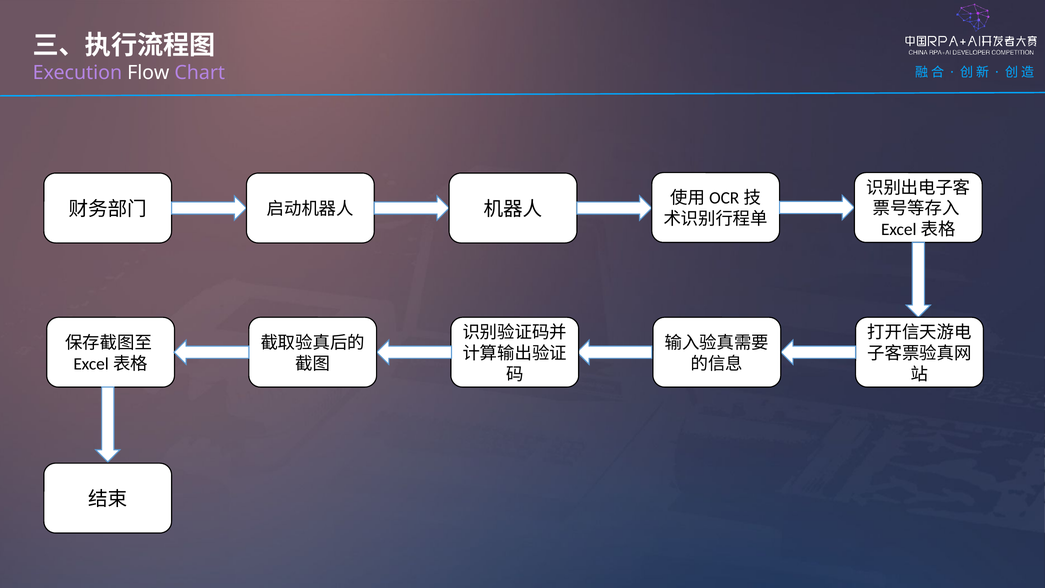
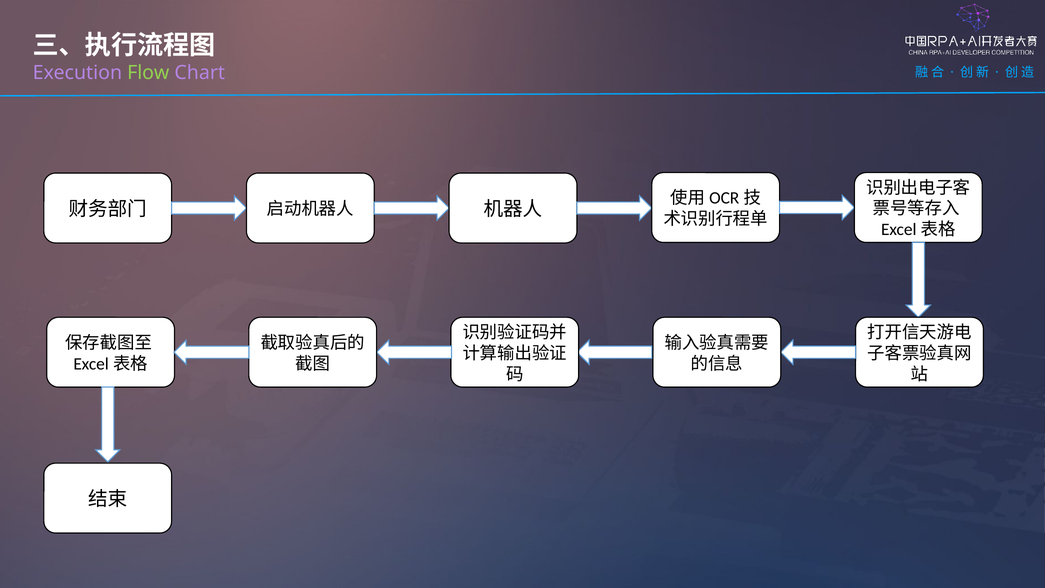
Flow colour: white -> light green (148, 73)
